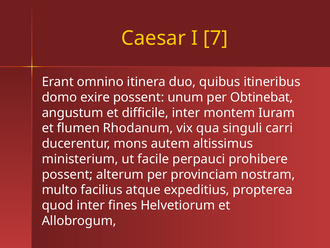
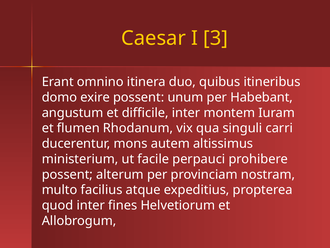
7: 7 -> 3 (216, 38)
Obtinebat: Obtinebat -> Habebant (262, 97)
